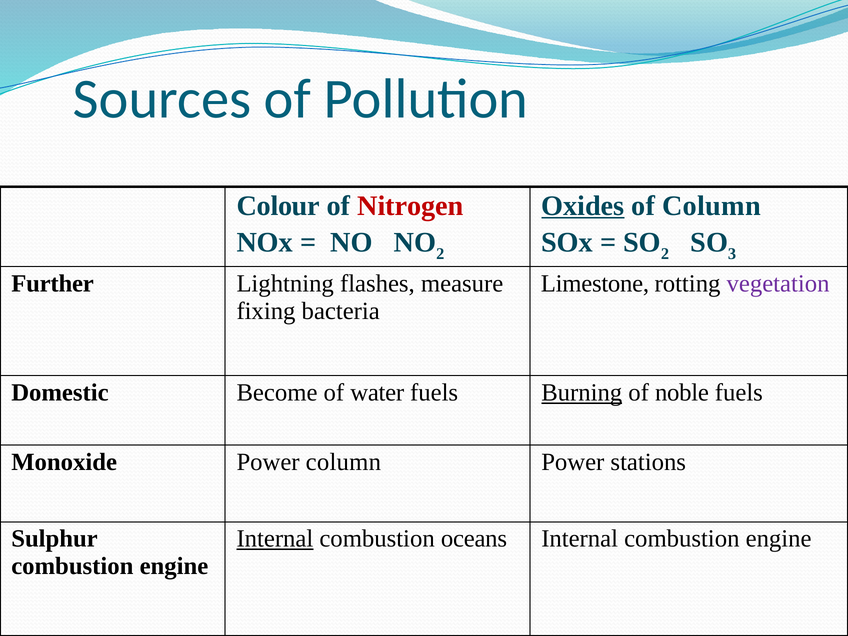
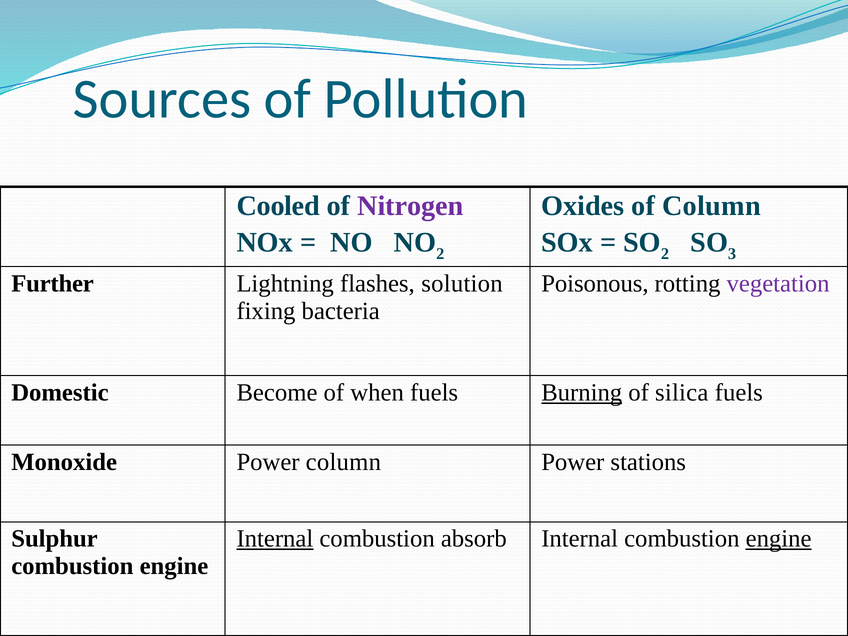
Colour: Colour -> Cooled (278, 206)
Nitrogen colour: red -> purple (410, 206)
Oxides underline: present -> none (583, 206)
measure: measure -> solution (462, 284)
Limestone: Limestone -> Poisonous (595, 284)
water: water -> when (377, 392)
noble: noble -> silica (682, 392)
oceans: oceans -> absorb (474, 539)
engine underline: none -> present (779, 539)
